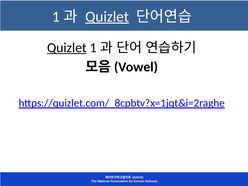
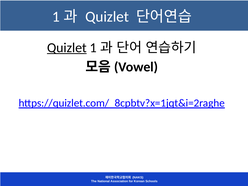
Quizlet underline: present -> none (107, 17)
